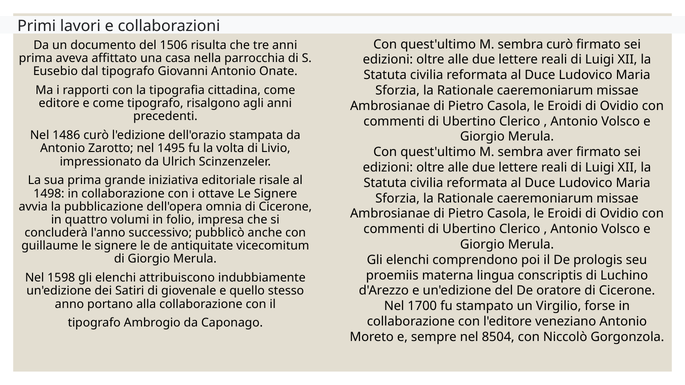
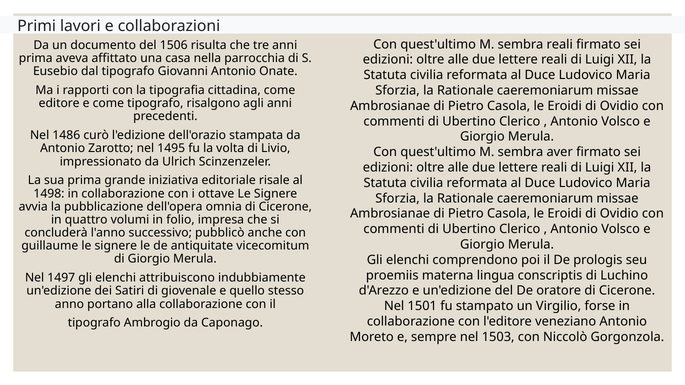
sembra curò: curò -> reali (560, 44)
1598: 1598 -> 1497 (61, 278)
1700: 1700 -> 1501 (422, 306)
8504: 8504 -> 1503 (498, 337)
